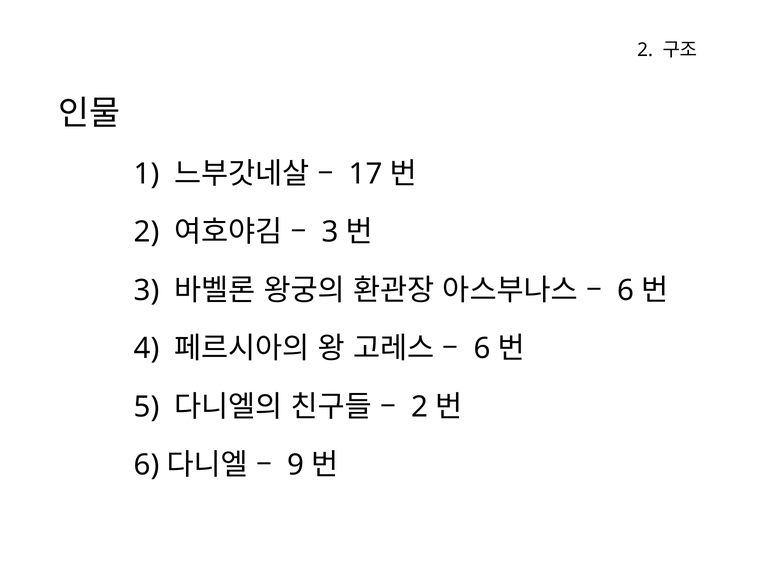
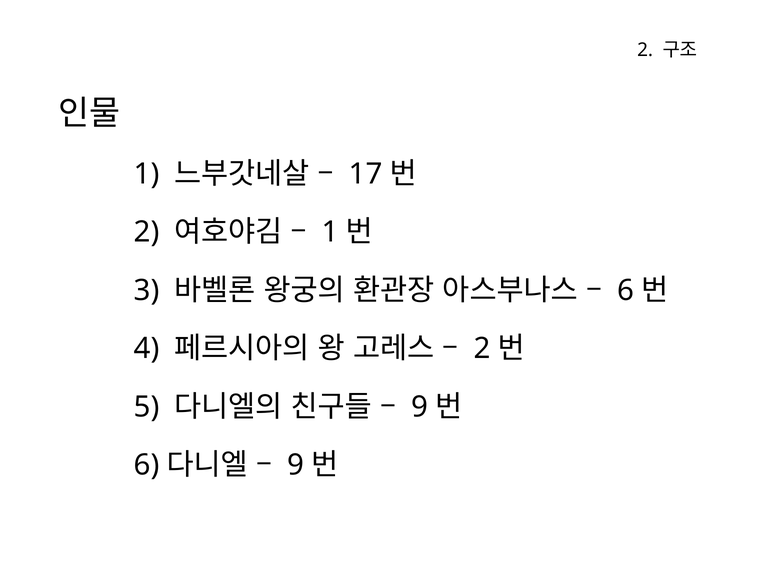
3: 3 -> 1 (330, 232)
6: 6 -> 2 (482, 348)
2: 2 -> 9 (420, 406)
